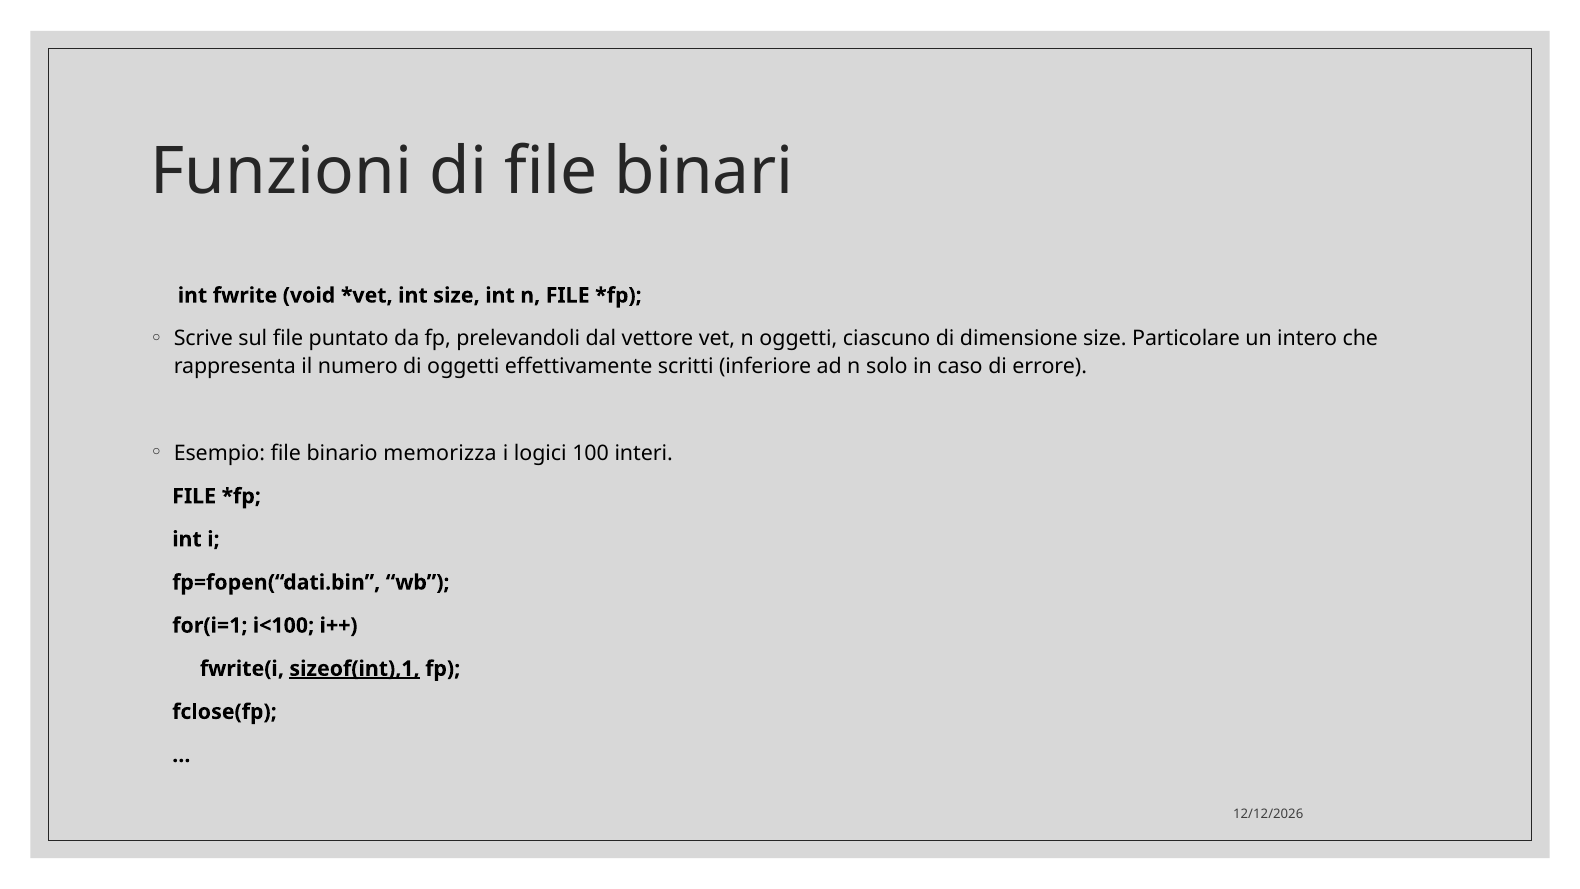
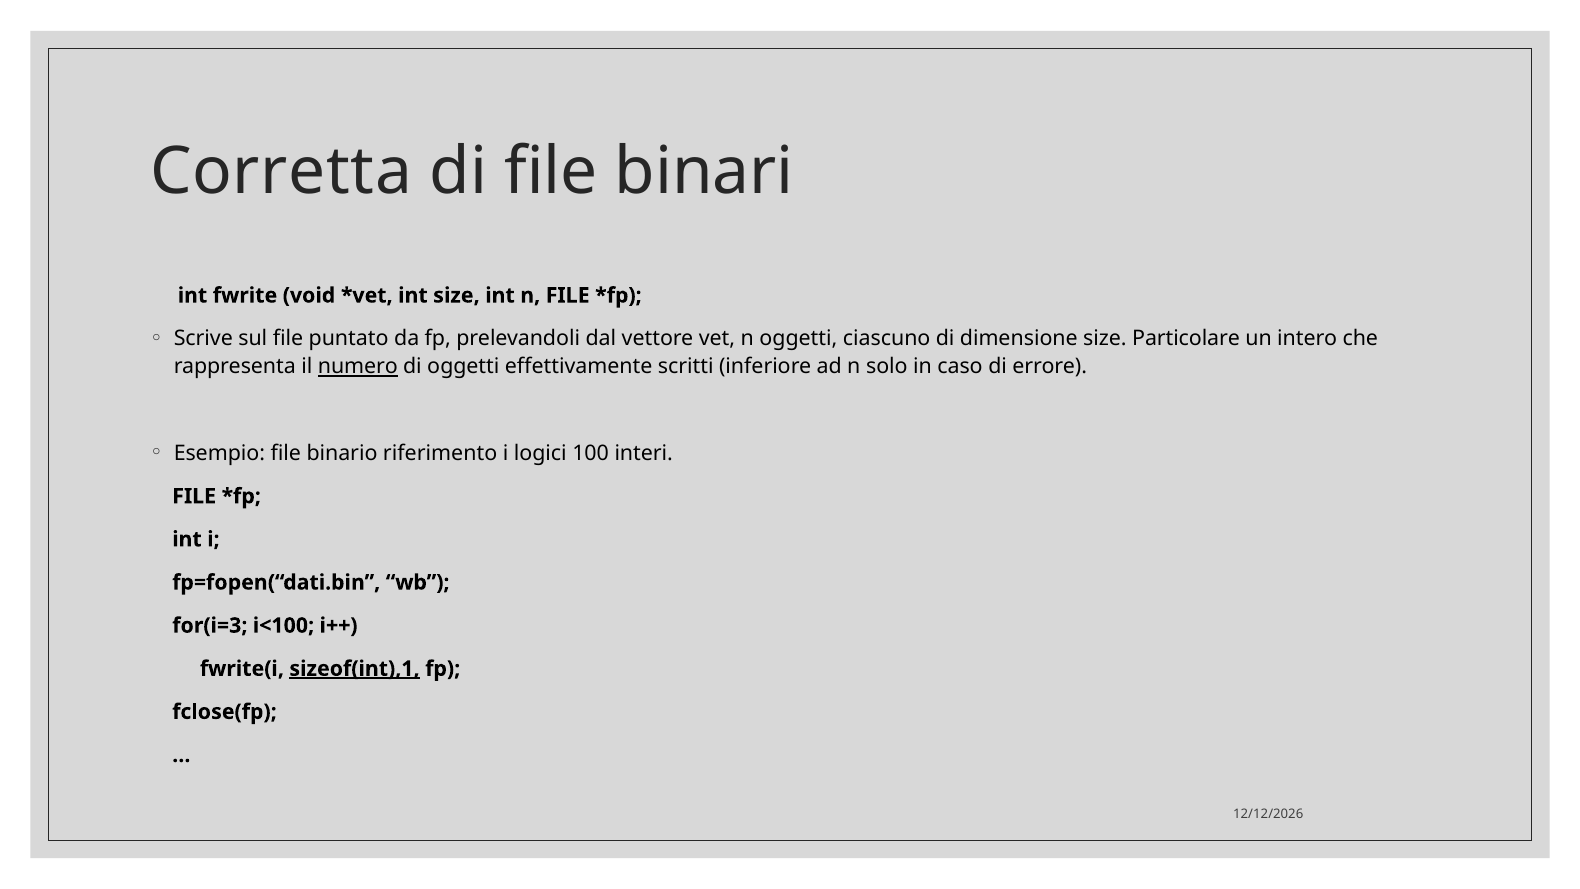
Funzioni: Funzioni -> Corretta (281, 172)
numero underline: none -> present (358, 367)
memorizza: memorizza -> riferimento (440, 453)
for(i=1: for(i=1 -> for(i=3 (210, 625)
